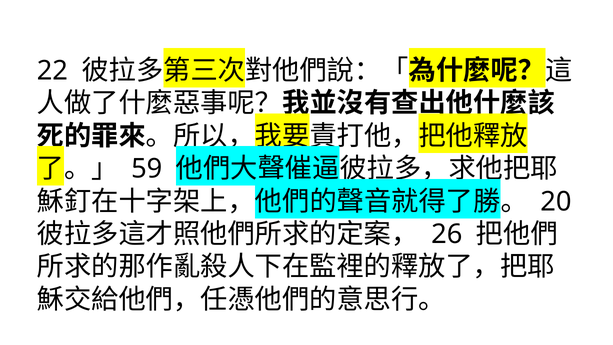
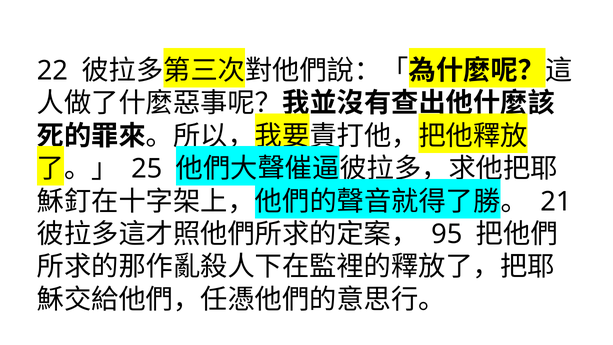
59: 59 -> 25 (147, 169)
20: 20 -> 21 (556, 201)
26: 26 -> 95 (447, 234)
